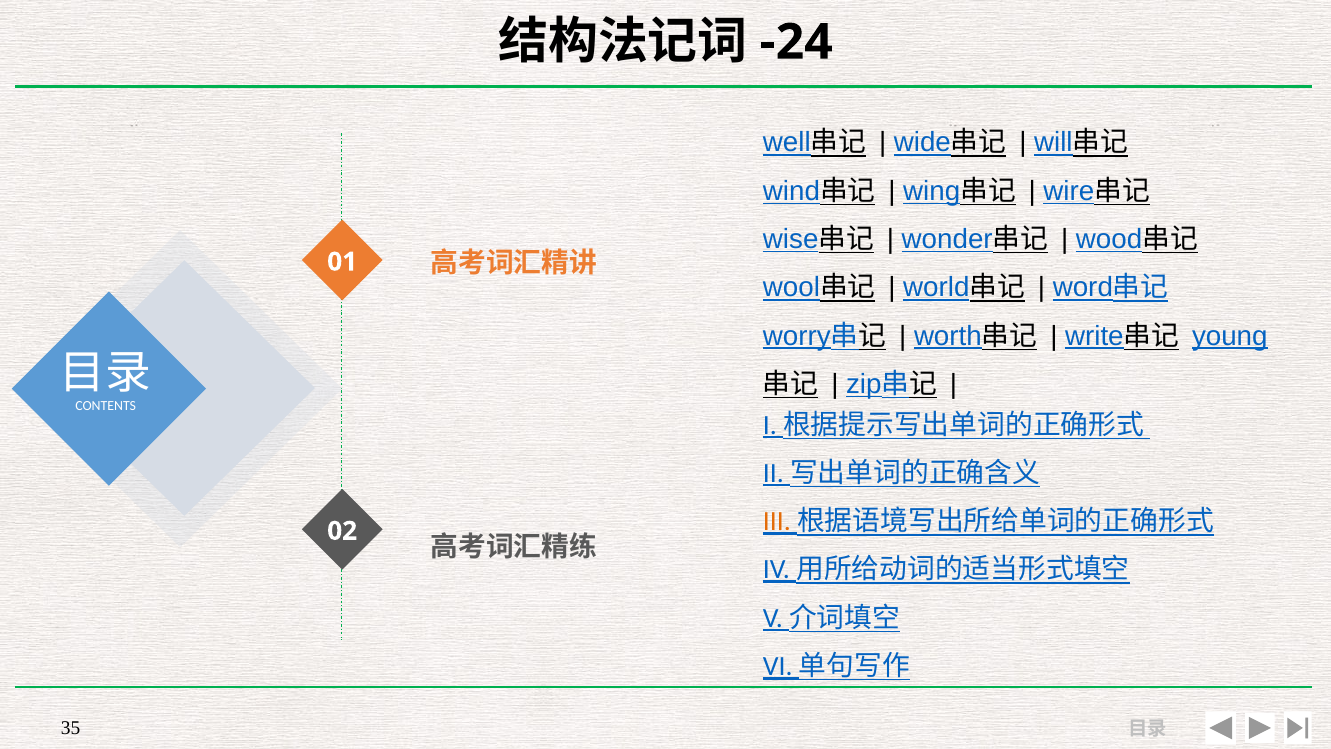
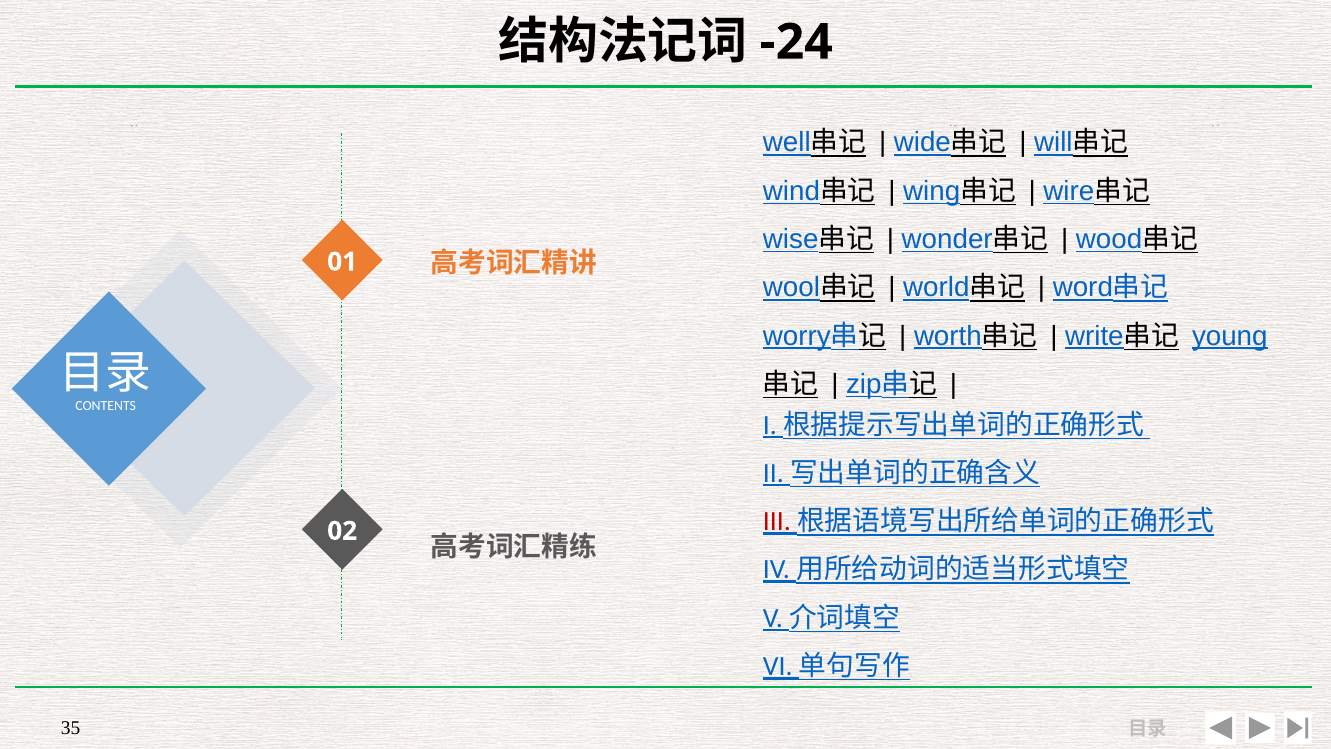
III colour: orange -> red (777, 521)
